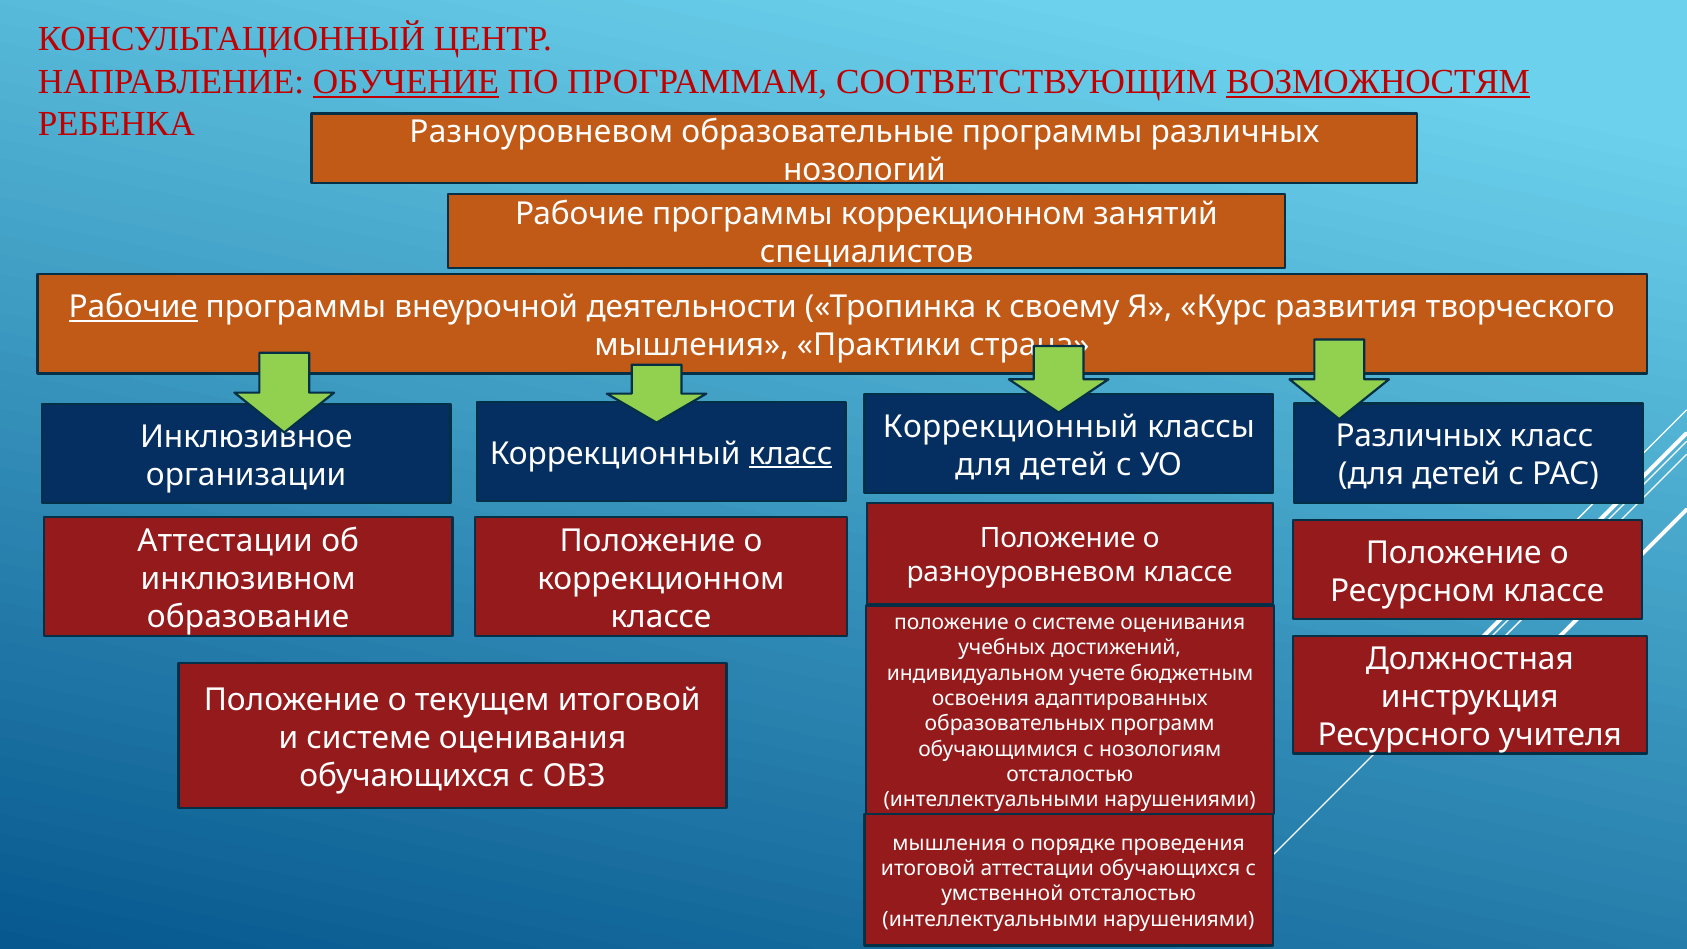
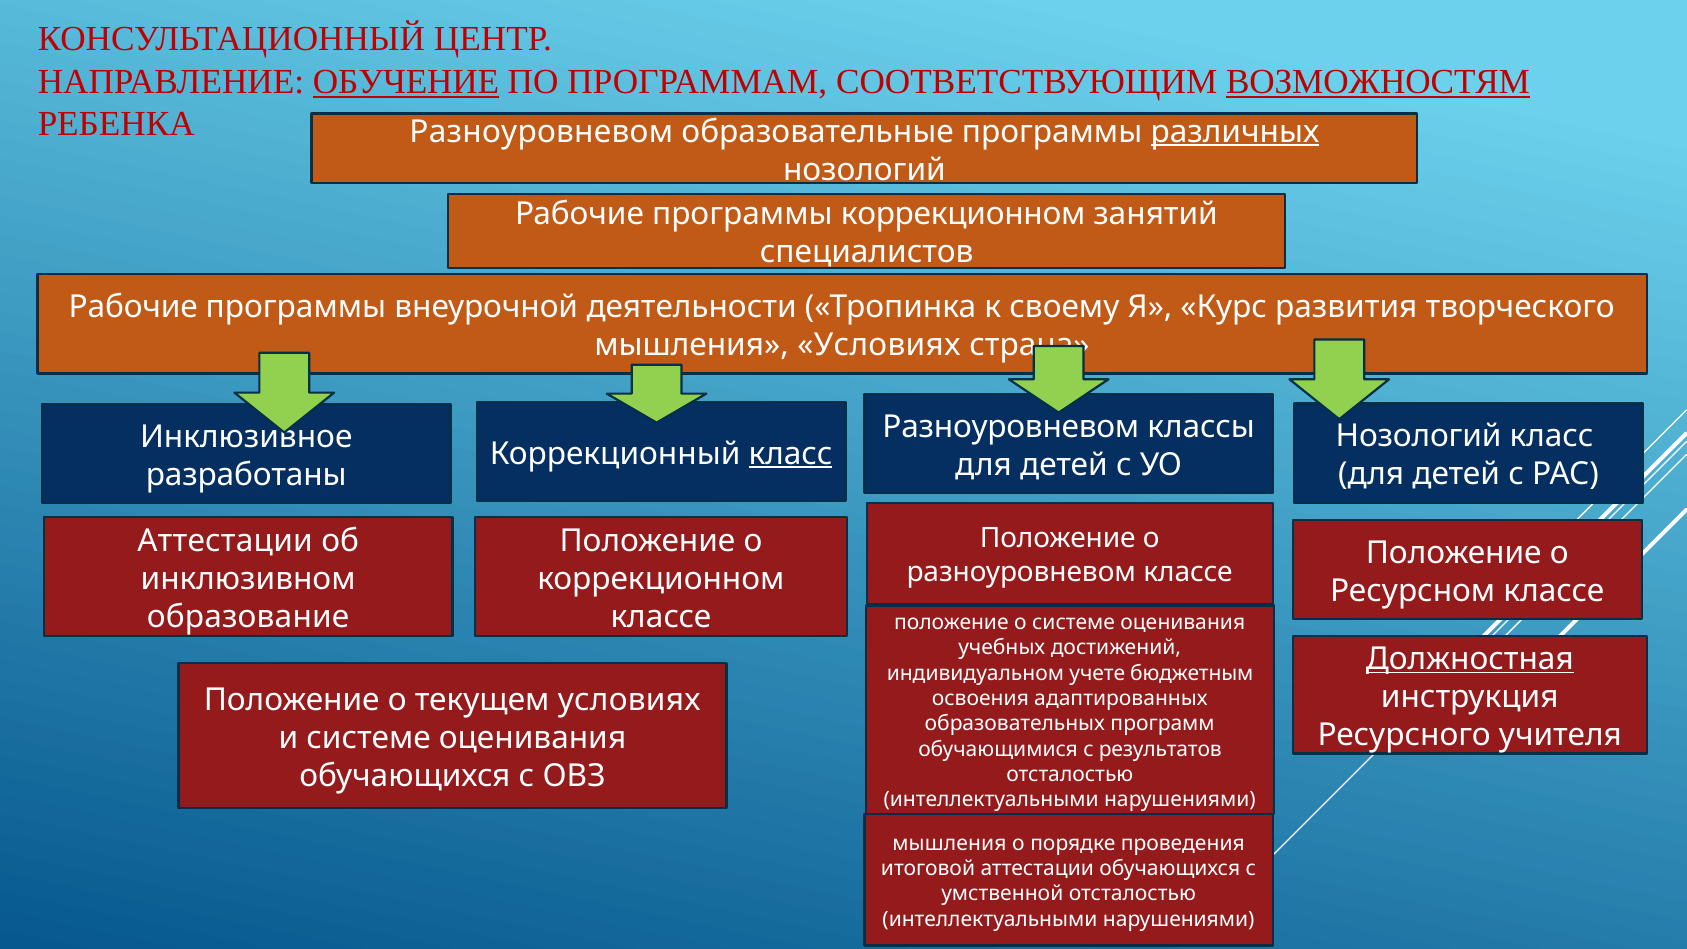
различных underline: none -> present (1235, 132)
Рабочие underline: present -> none (133, 307)
мышления Практики: Практики -> Условиях (879, 345)
Коррекционный: Коррекционный -> Разноуровневом (1011, 427)
Различных: Различных -> Нозологий (1419, 436)
организации: организации -> разработаны (246, 475)
Должностная underline: none -> present (1470, 659)
текущем итоговой: итоговой -> условиях (629, 700)
нозологиям: нозологиям -> результатов (1160, 749)
